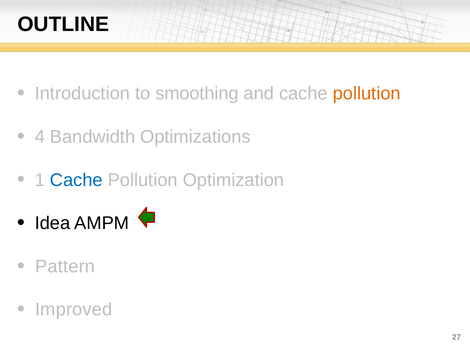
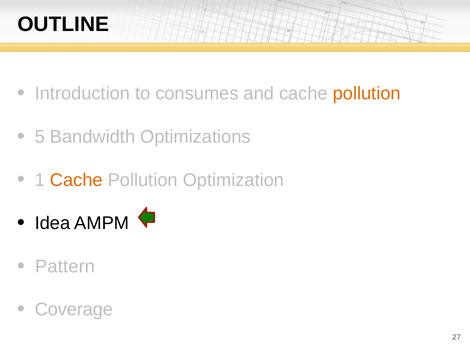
smoothing: smoothing -> consumes (197, 93)
4: 4 -> 5 (40, 137)
Cache colour: blue -> orange (76, 180)
Improved: Improved -> Coverage (74, 309)
